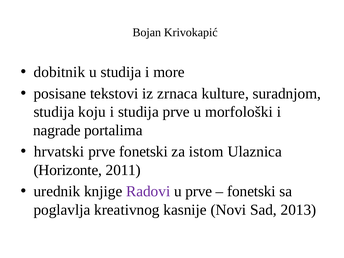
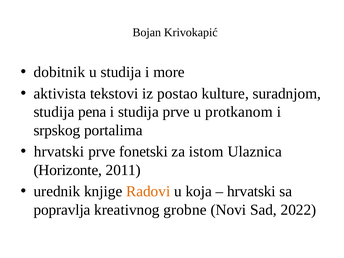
posisane: posisane -> aktivista (60, 94)
zrnaca: zrnaca -> postao (177, 94)
koju: koju -> pena (92, 112)
morfološki: morfološki -> protkanom (239, 112)
nagrade: nagrade -> srpskog (57, 130)
Radovi colour: purple -> orange (148, 191)
u prve: prve -> koja (199, 191)
fonetski: fonetski -> hrvatski (251, 191)
poglavlja: poglavlja -> popravlja (62, 210)
kasnije: kasnije -> grobne (185, 210)
2013: 2013 -> 2022 (298, 210)
